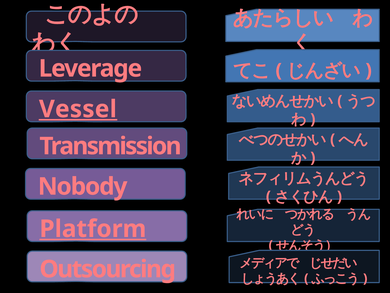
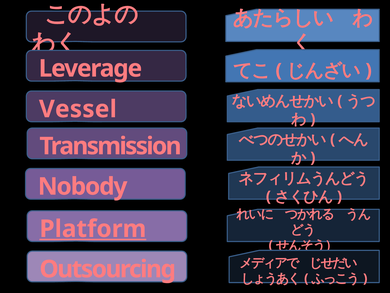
Vessel underline: present -> none (78, 109)
